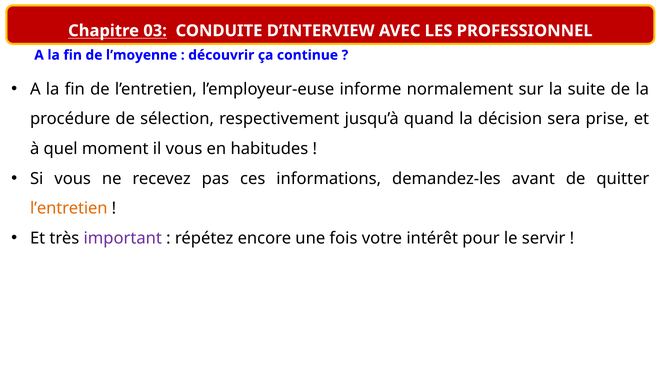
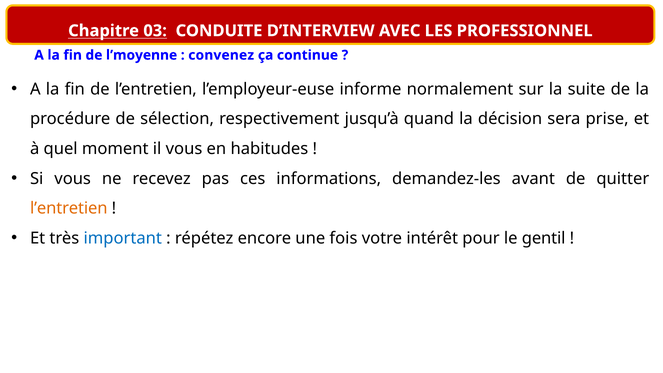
découvrir: découvrir -> convenez (221, 55)
important colour: purple -> blue (123, 238)
servir: servir -> gentil (544, 238)
